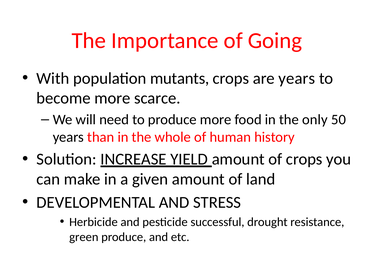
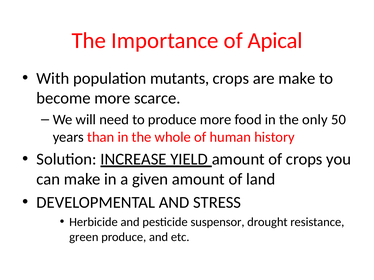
Going: Going -> Apical (275, 41)
are years: years -> make (297, 78)
successful: successful -> suspensor (218, 222)
